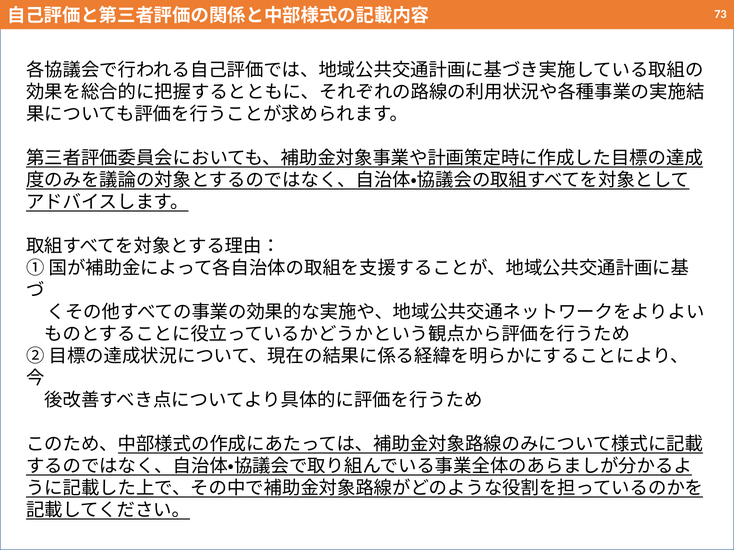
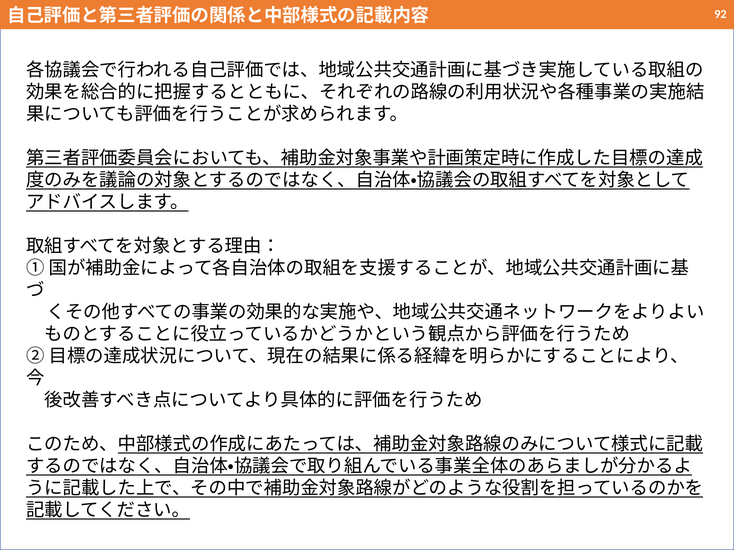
73: 73 -> 92 (720, 14)
